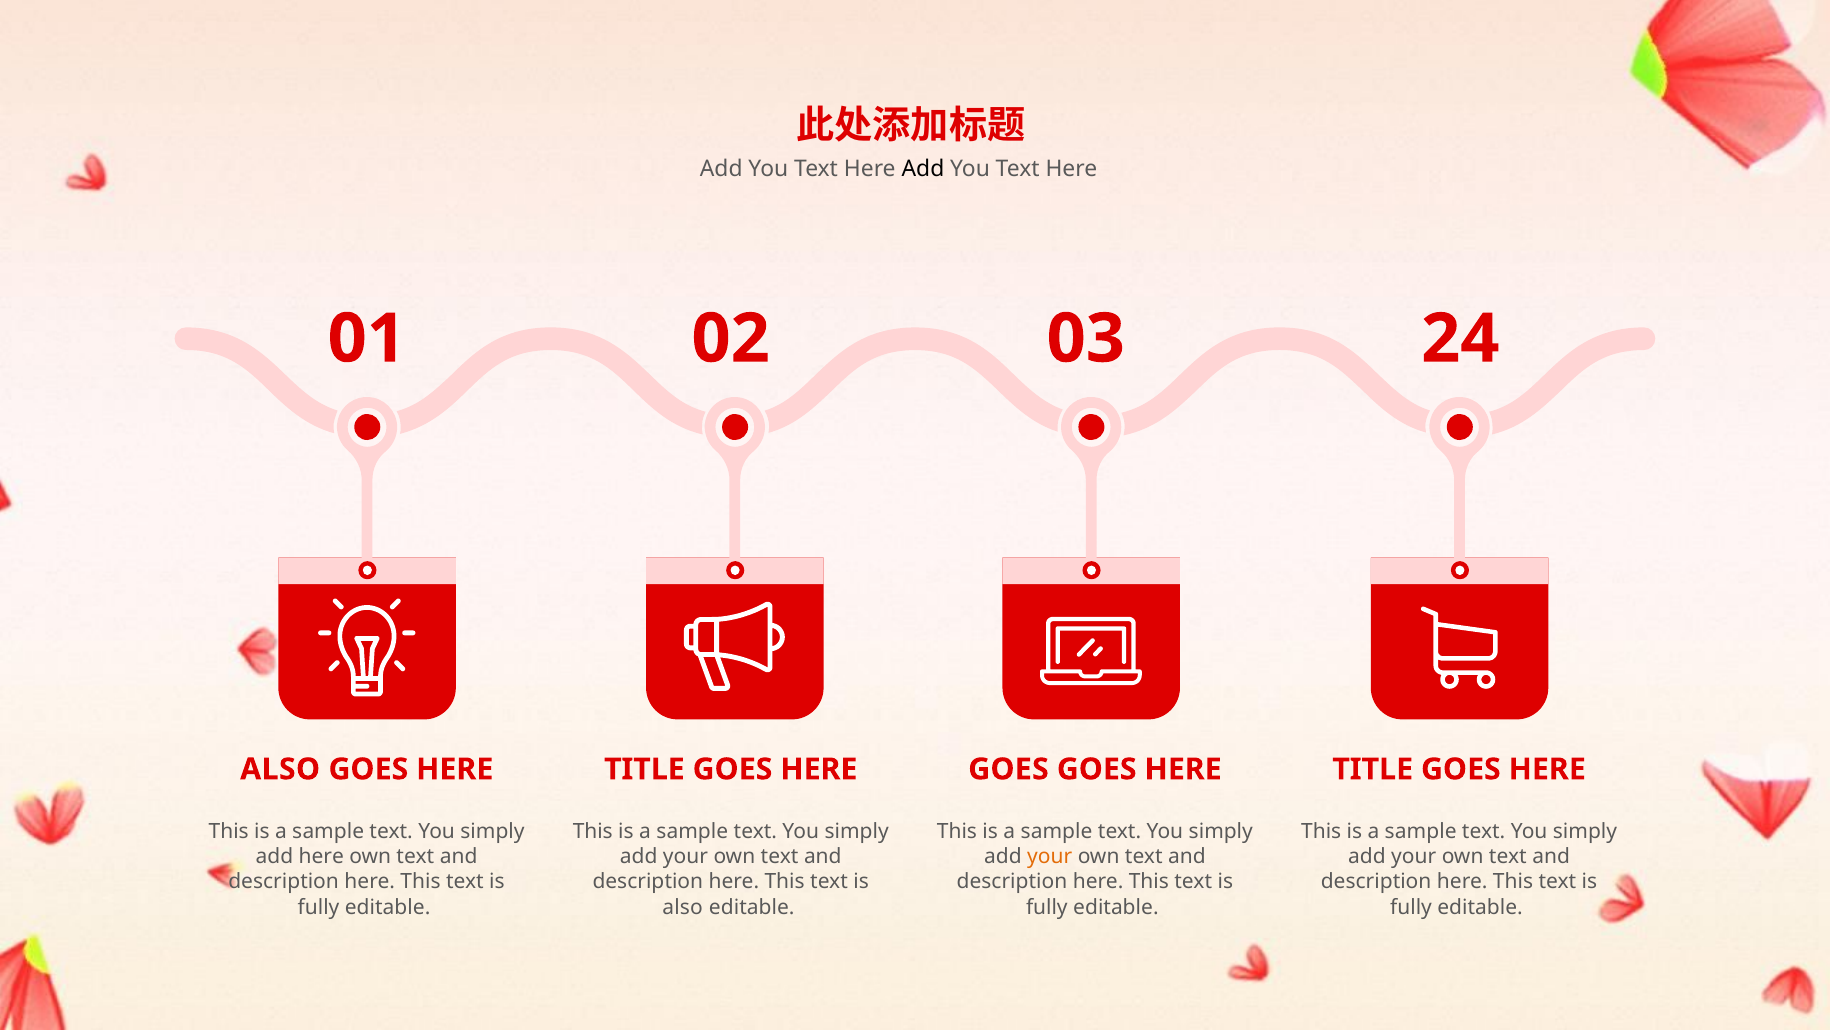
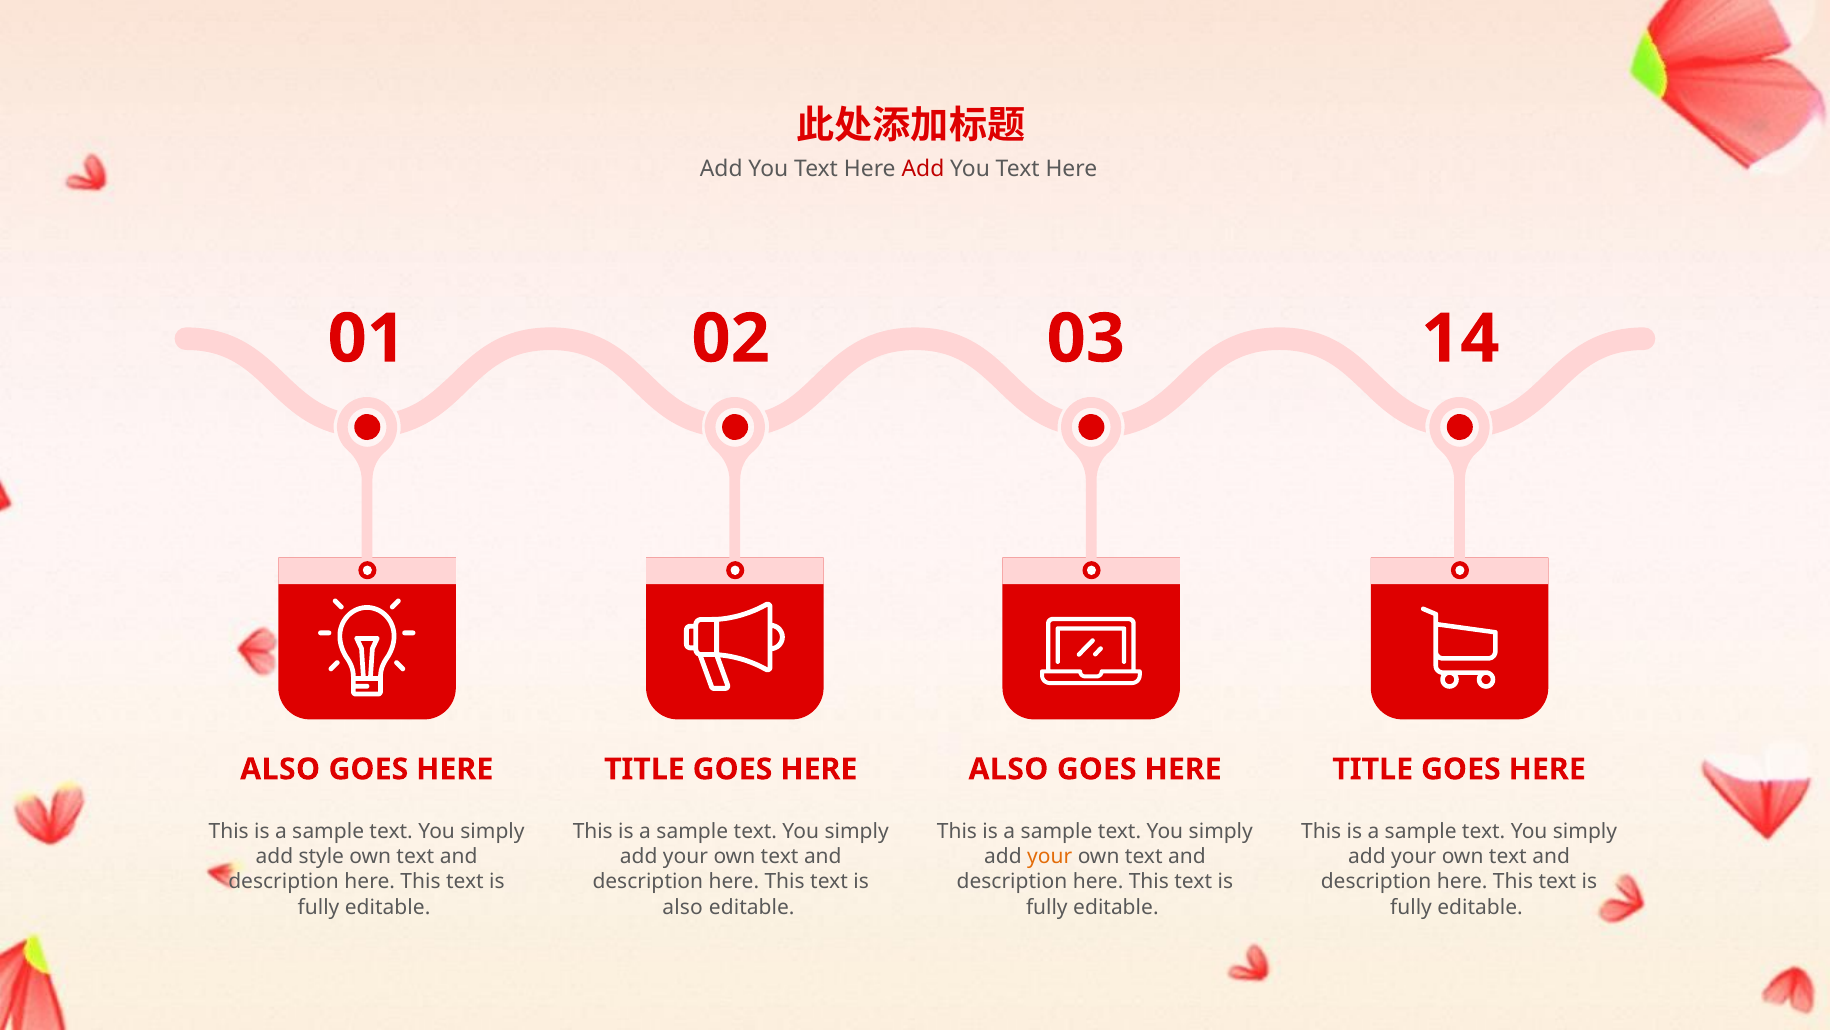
Add colour: black -> red (923, 169)
24: 24 -> 14 (1460, 339)
GOES: GOES -> ALSO (1008, 769)
add here: here -> style (321, 856)
